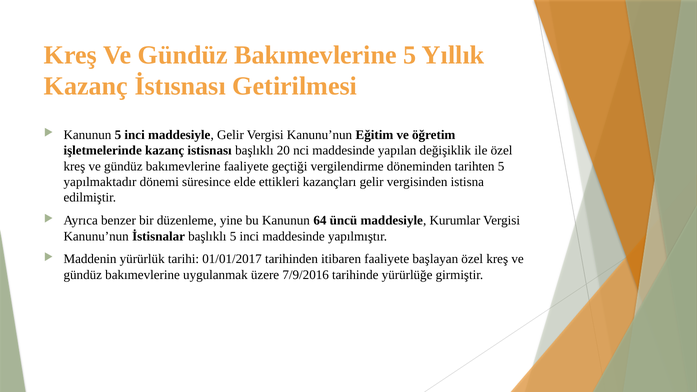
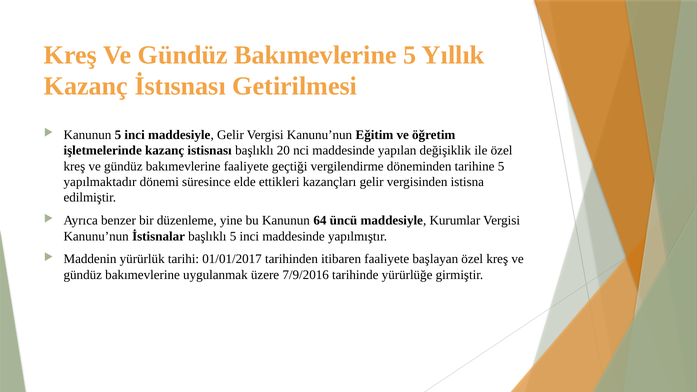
tarihten: tarihten -> tarihine (475, 166)
